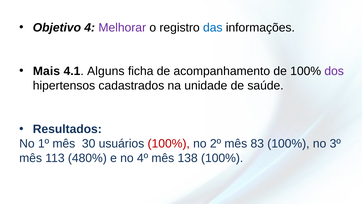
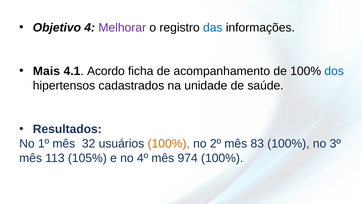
Alguns: Alguns -> Acordo (106, 71)
dos colour: purple -> blue (334, 71)
30: 30 -> 32 (89, 143)
100% colour: red -> orange (169, 143)
480%: 480% -> 105% (87, 158)
138: 138 -> 974 (188, 158)
